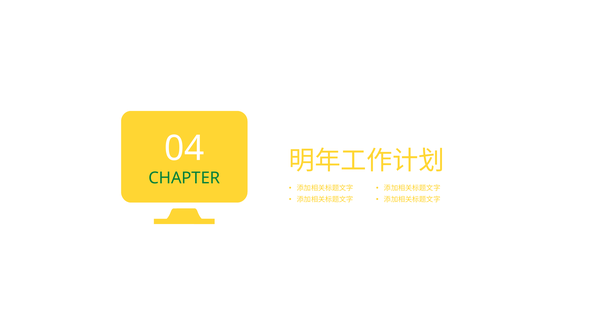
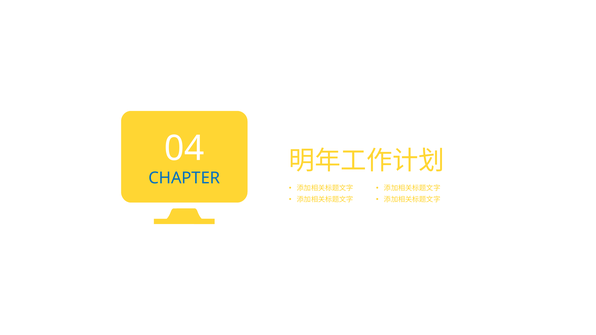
CHAPTER colour: green -> blue (184, 178)
